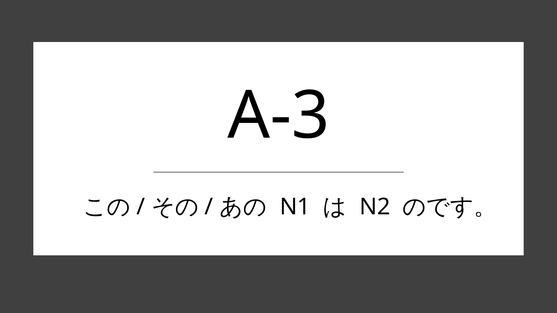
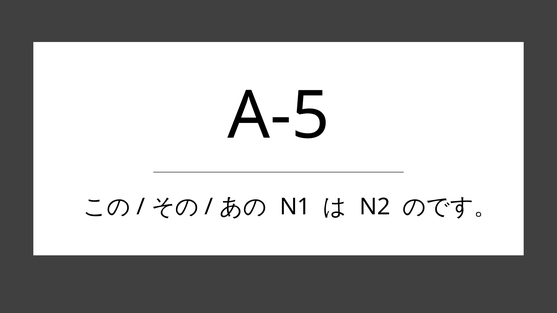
A-3: A-3 -> A-5 (279, 116)
